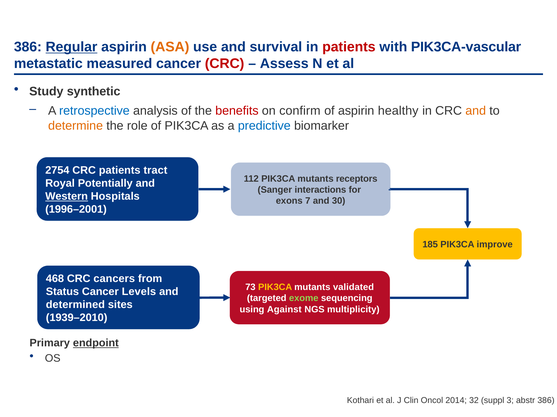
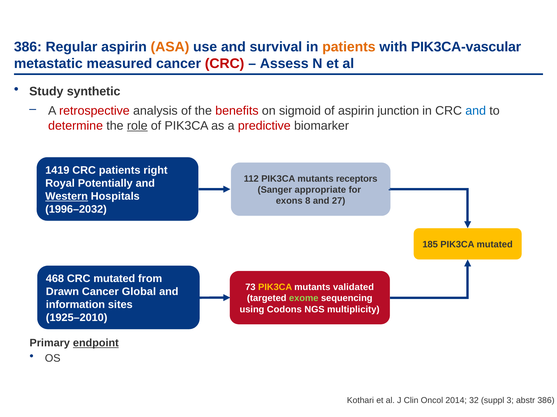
Regular underline: present -> none (71, 47)
patients colour: red -> orange (349, 47)
retrospective colour: blue -> red (94, 111)
confirm: confirm -> sigmoid (300, 111)
healthy: healthy -> junction (398, 111)
and colour: orange -> blue (476, 111)
determine colour: orange -> red (76, 126)
role underline: none -> present (137, 126)
predictive colour: blue -> red (264, 126)
2754: 2754 -> 1419 (57, 171)
tract: tract -> right (156, 171)
interactions: interactions -> appropriate (320, 190)
7: 7 -> 8 (308, 201)
30: 30 -> 27 (339, 201)
1996–2001: 1996–2001 -> 1996–2032 (76, 210)
PIK3CA improve: improve -> mutated (495, 245)
CRC cancers: cancers -> mutated (114, 279)
Status: Status -> Drawn (62, 292)
Levels: Levels -> Global (139, 292)
determined: determined -> information (75, 305)
Against: Against -> Codons (284, 310)
1939–2010: 1939–2010 -> 1925–2010 (77, 318)
